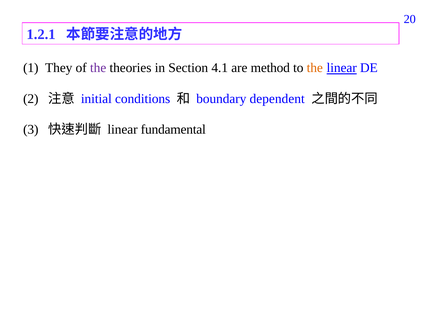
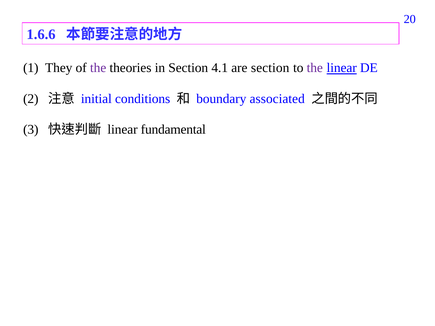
1.2.1: 1.2.1 -> 1.6.6 (41, 35)
are method: method -> section (270, 68)
the colour: orange -> purple (315, 68)
dependent: dependent -> associated (277, 99)
